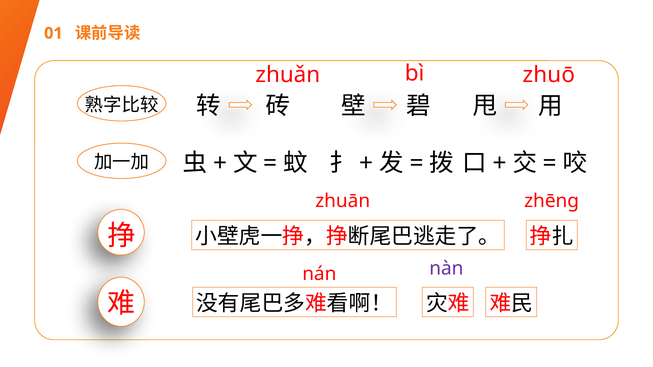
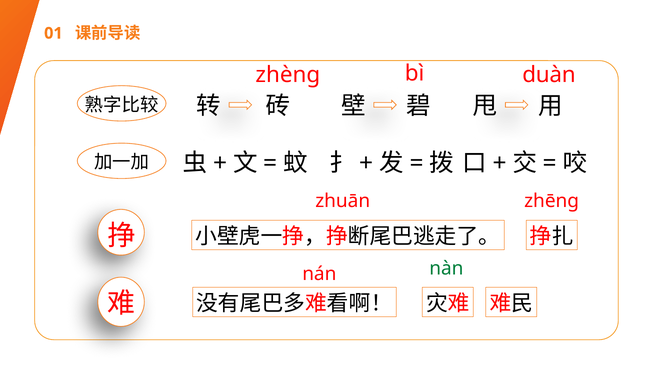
zhuō: zhuō -> duàn (549, 75)
zhuǎn: zhuǎn -> zhèng (288, 75)
nàn colour: purple -> green (446, 269)
